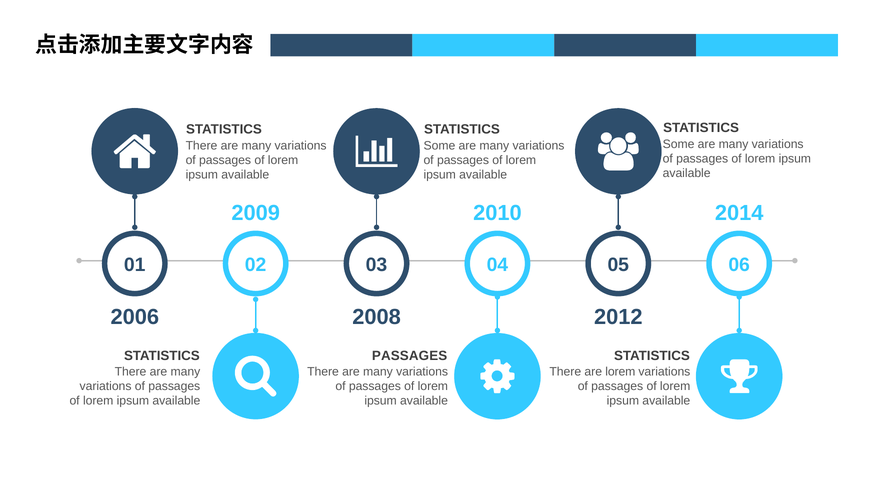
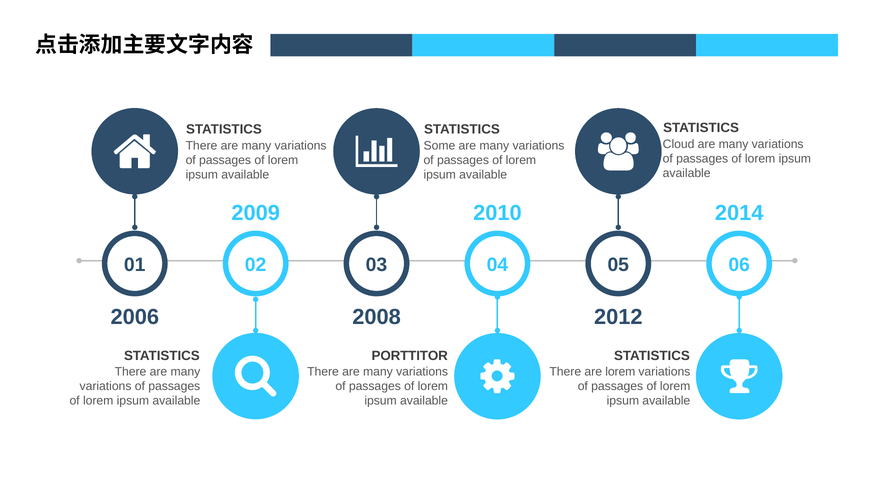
Some: Some -> Cloud (679, 144)
PASSAGES: PASSAGES -> PORTTITOR (410, 356)
